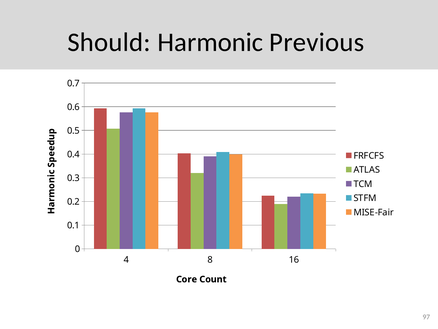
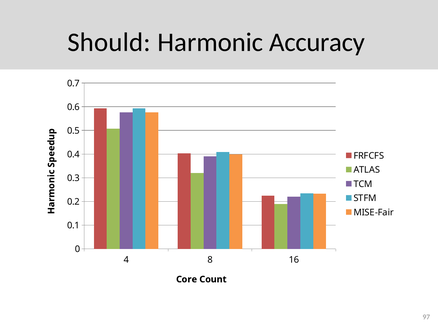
Previous: Previous -> Accuracy (317, 42)
